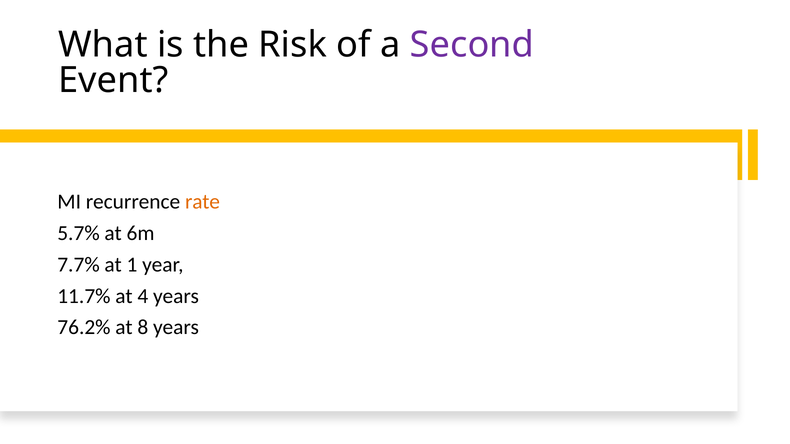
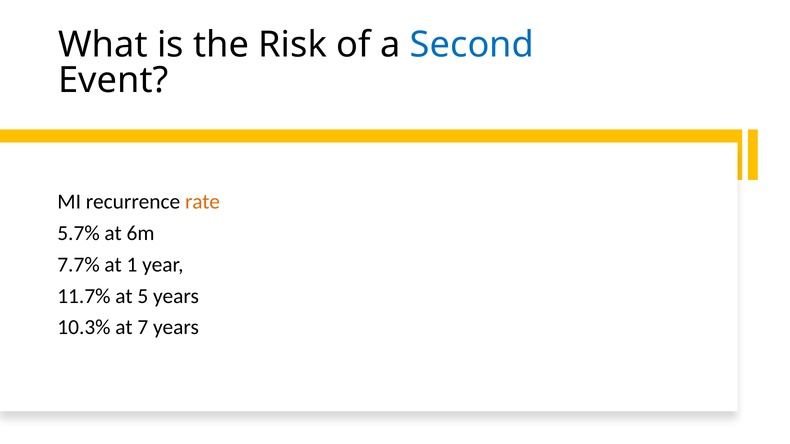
Second colour: purple -> blue (472, 45)
4: 4 -> 5 (143, 296)
76.2%: 76.2% -> 10.3% (84, 328)
8: 8 -> 7 (143, 328)
